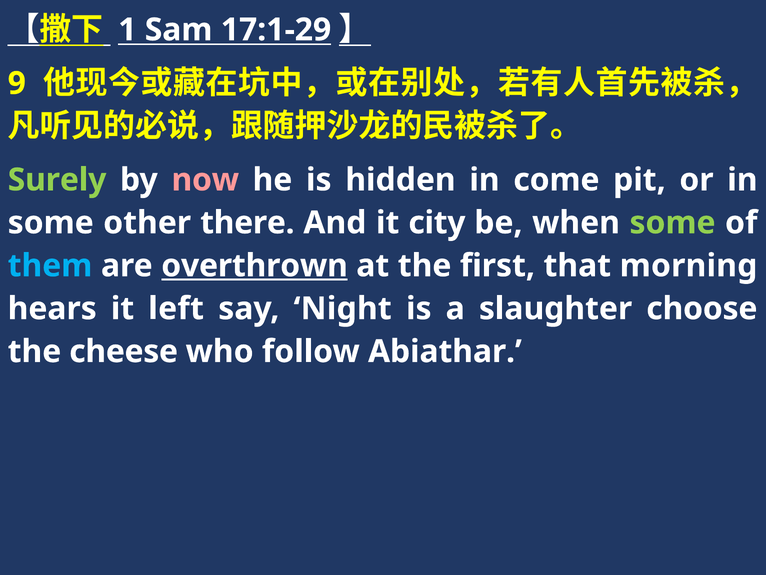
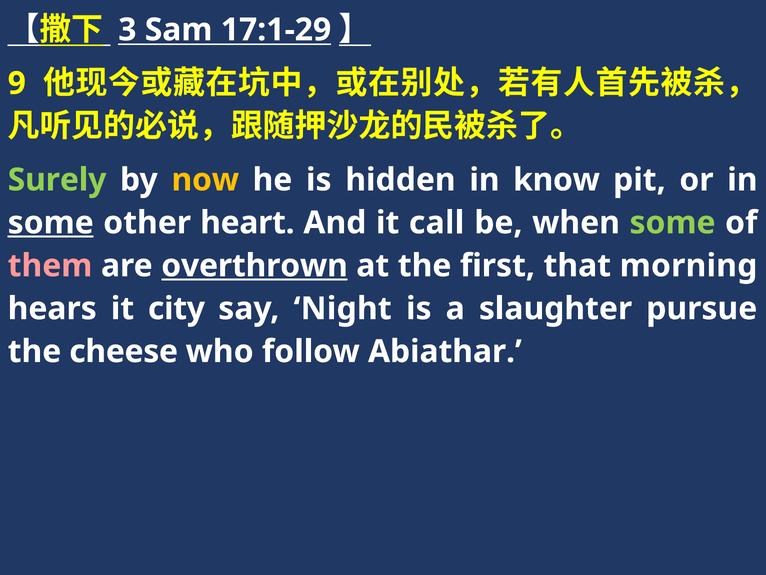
1: 1 -> 3 (127, 30)
now colour: pink -> yellow (205, 180)
come: come -> know (556, 180)
some underline: none -> present (51, 223)
there: there -> heart (247, 223)
city: city -> call (437, 223)
them colour: light blue -> pink (50, 266)
left: left -> city (176, 308)
choose: choose -> pursue (702, 308)
